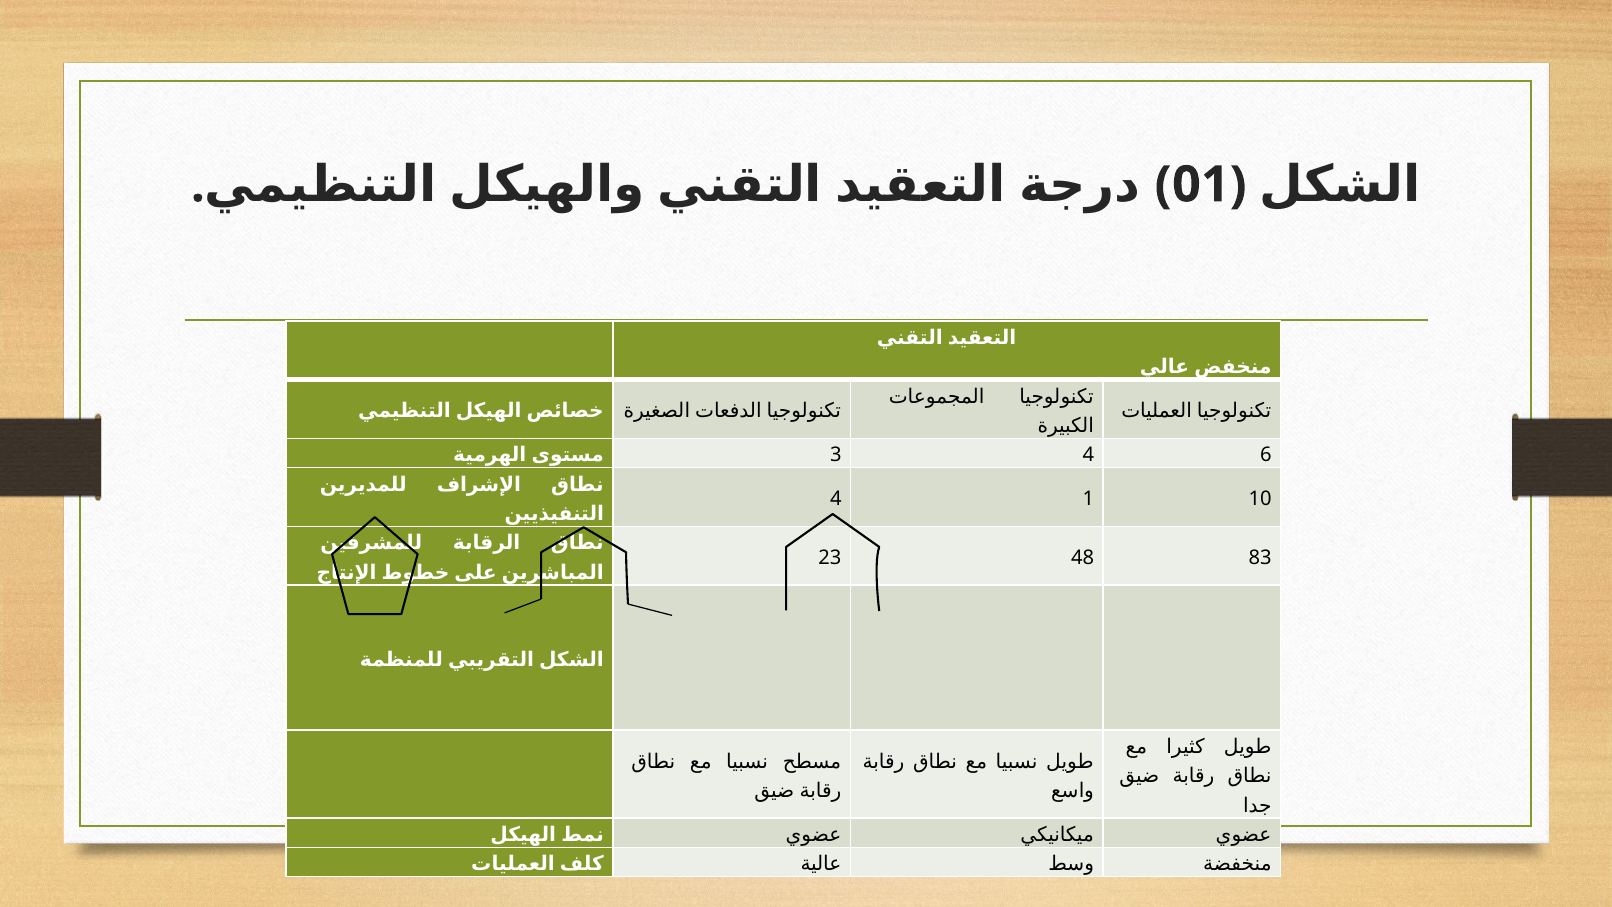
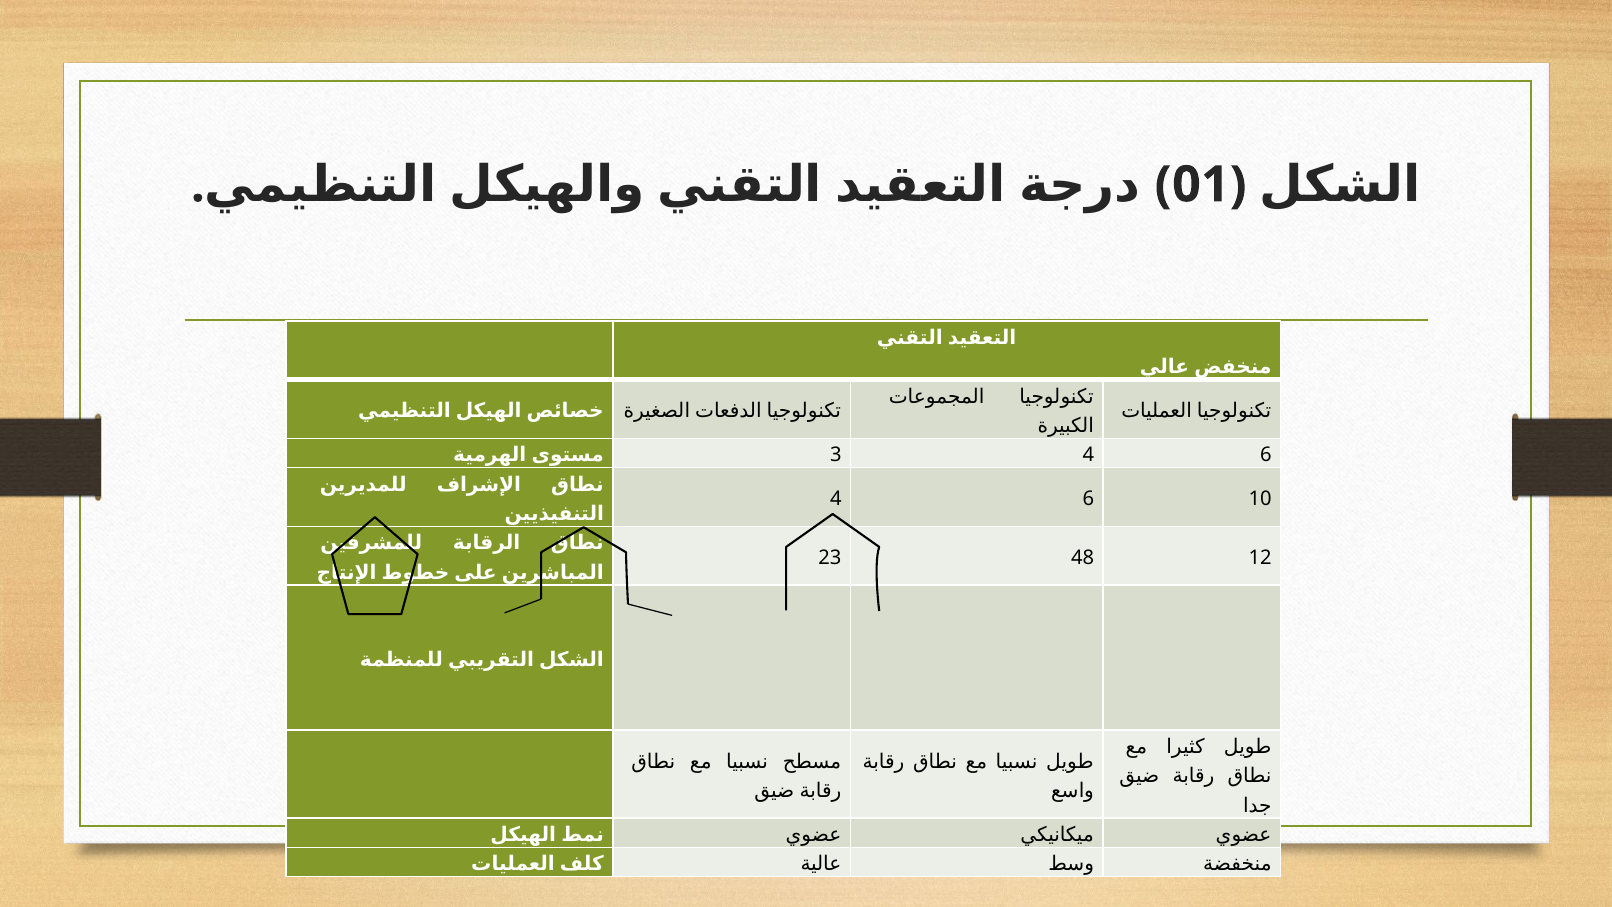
1: 1 -> 6 (1088, 499)
83: 83 -> 12 (1260, 558)
